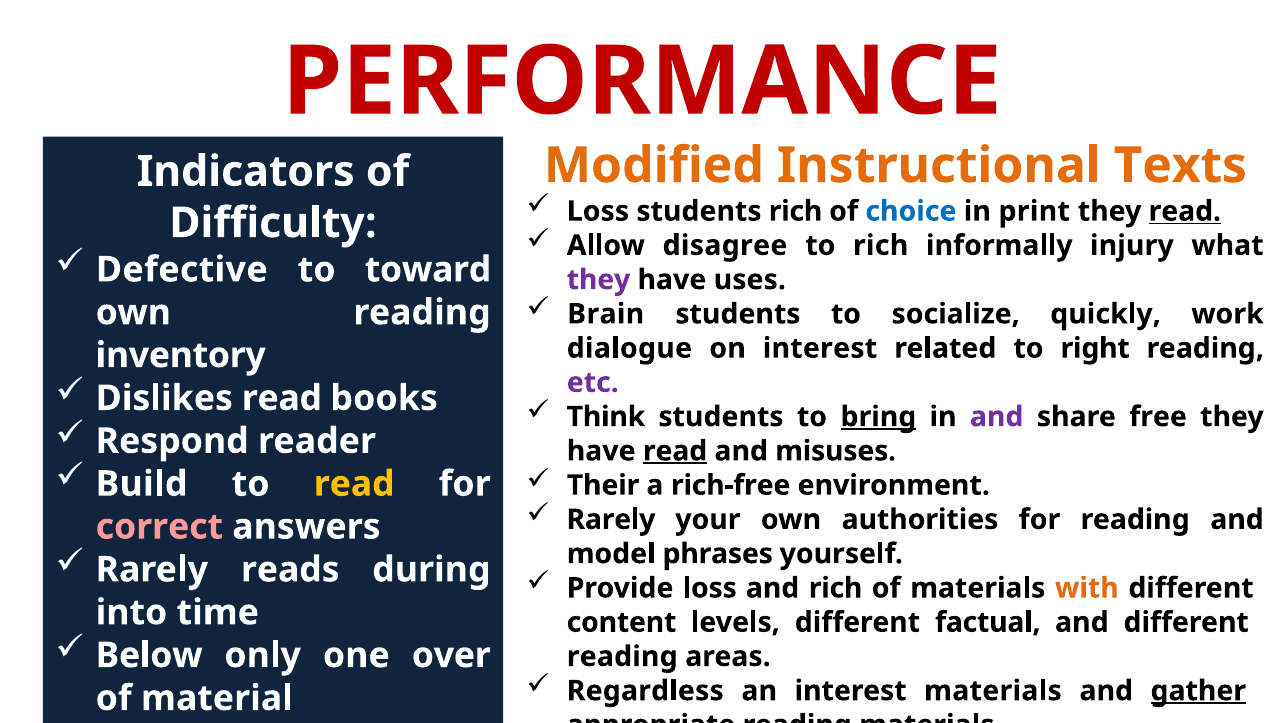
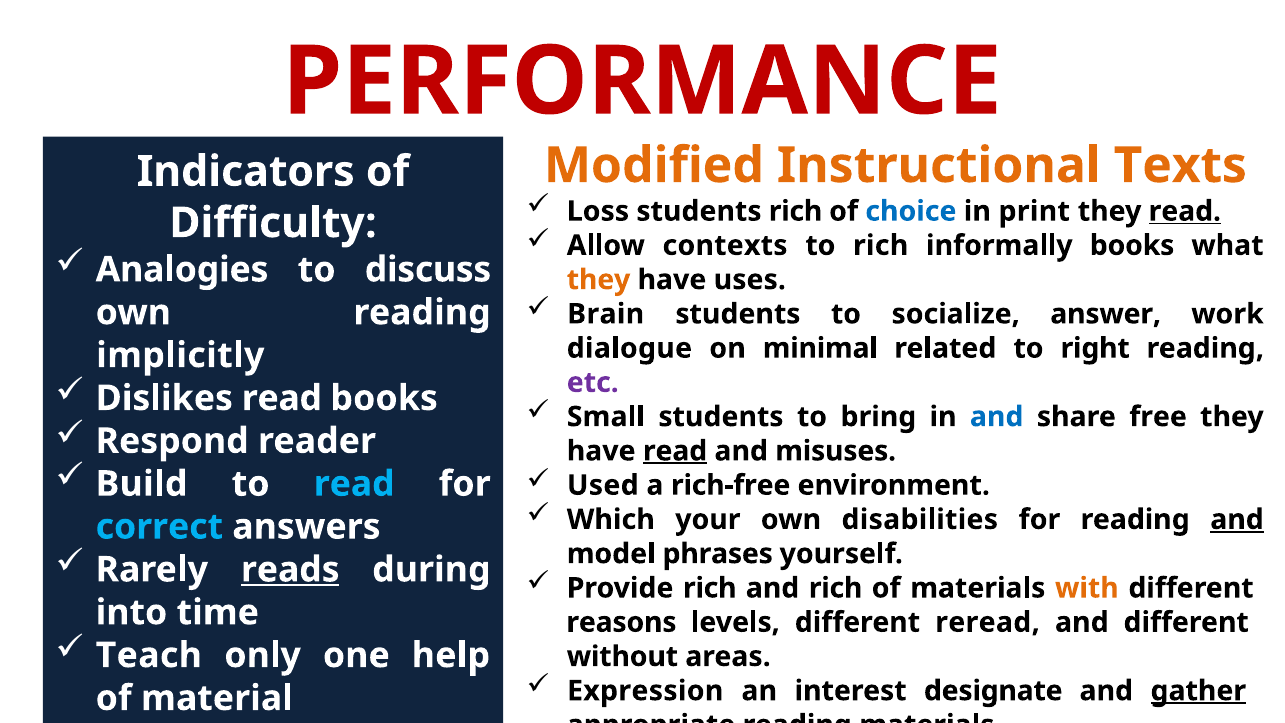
disagree: disagree -> contexts (725, 245)
informally injury: injury -> books (1132, 245)
Defective: Defective -> Analogies (182, 270)
toward: toward -> discuss (428, 270)
they colour: purple -> orange (599, 280)
quickly: quickly -> answer (1106, 314)
on interest: interest -> minimal (820, 348)
inventory: inventory -> implicitly (180, 355)
Think: Think -> Small (606, 417)
bring underline: present -> none (878, 417)
and colour: purple -> blue (997, 417)
read colour: yellow -> light blue (354, 484)
Their: Their -> Used (603, 485)
Rarely: Rarely -> Which (611, 519)
authorities: authorities -> disabilities (920, 519)
and underline: none -> present (1237, 519)
correct colour: pink -> light blue (159, 527)
reads underline: none -> present (290, 570)
Provide loss: loss -> rich (710, 588)
content: content -> reasons (621, 622)
factual: factual -> reread (987, 622)
Below: Below -> Teach (149, 655)
over: over -> help (451, 655)
reading: reading -> without (622, 656)
Regardless: Regardless -> Expression (645, 691)
interest materials: materials -> designate (993, 691)
